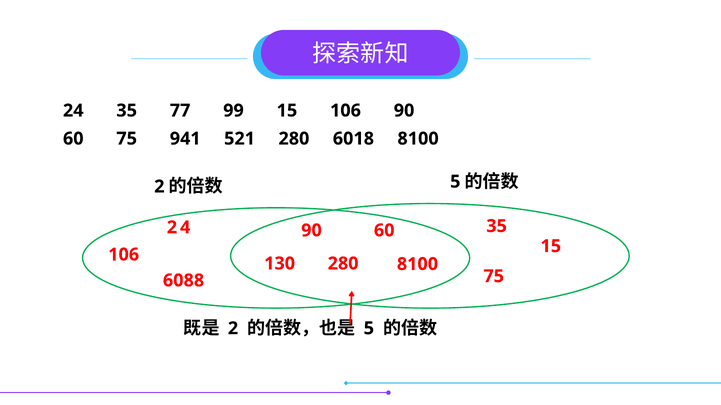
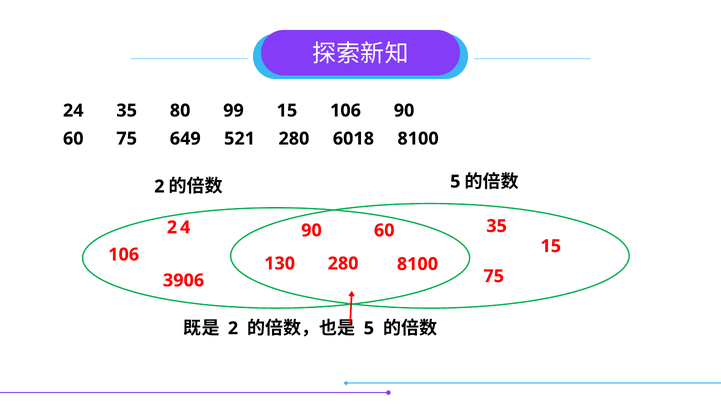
77: 77 -> 80 (180, 111)
941: 941 -> 649 (185, 139)
6088: 6088 -> 3906 (184, 281)
